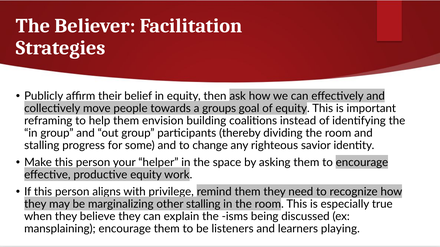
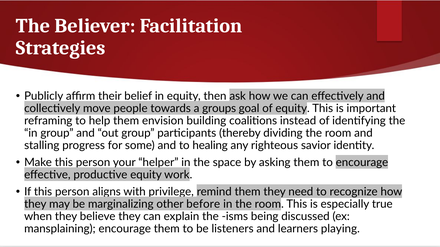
change: change -> healing (210, 146)
other stalling: stalling -> before (203, 204)
